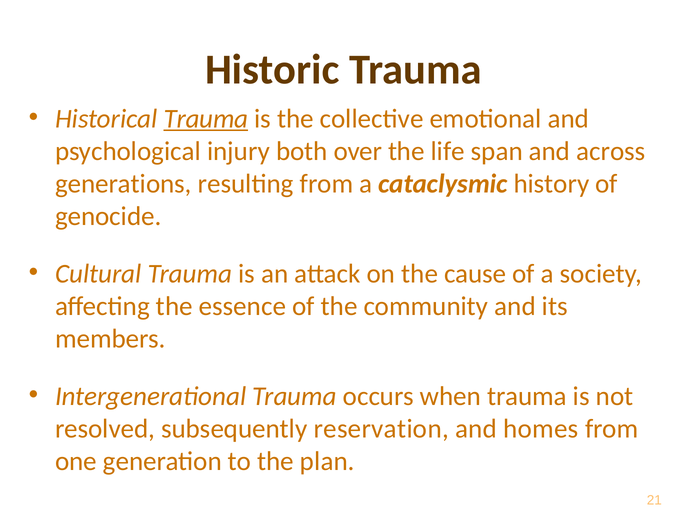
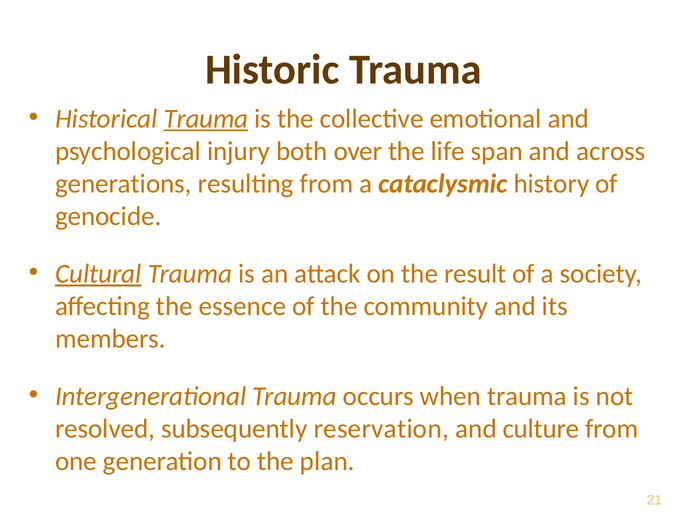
Cultural underline: none -> present (98, 274)
cause: cause -> result (475, 274)
homes: homes -> culture (541, 429)
